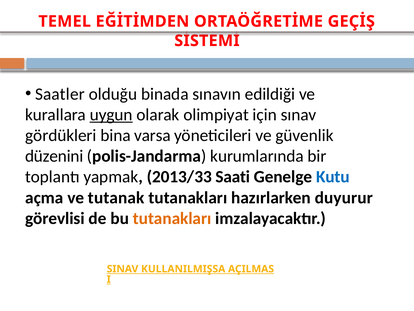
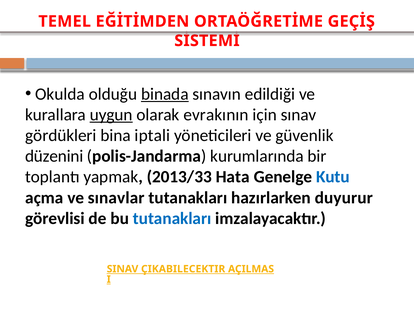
Saatler: Saatler -> Okulda (60, 94)
binada underline: none -> present (165, 94)
olimpiyat: olimpiyat -> evrakının (216, 115)
varsa: varsa -> iptali (152, 135)
Saati: Saati -> Hata (233, 177)
tutanak: tutanak -> sınavlar (116, 197)
tutanakları colour: orange -> blue (172, 218)
KULLANILMIŞSA: KULLANILMIŞSA -> ÇIKABILECEKTIR (183, 269)
